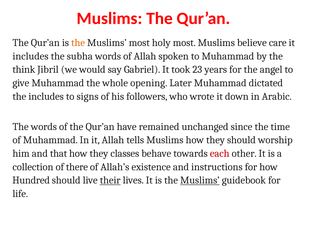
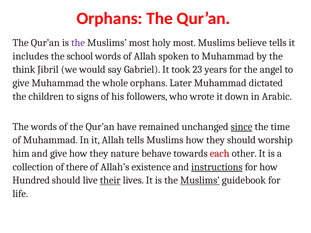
Muslims: Muslims -> Orphans (110, 18)
the colour: orange -> purple (78, 43)
believe care: care -> tells (278, 43)
subha: subha -> school (80, 56)
whole opening: opening -> orphans (149, 83)
the includes: includes -> children (46, 96)
since underline: none -> present (242, 127)
and that: that -> give (59, 154)
classes: classes -> nature (125, 154)
instructions underline: none -> present (217, 167)
